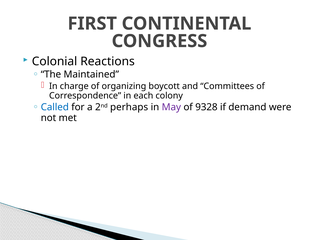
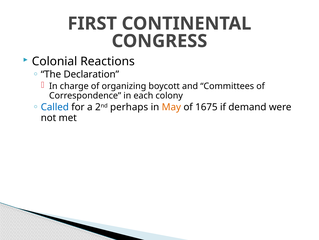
Maintained: Maintained -> Declaration (91, 74)
May colour: purple -> orange (171, 107)
9328: 9328 -> 1675 (206, 107)
